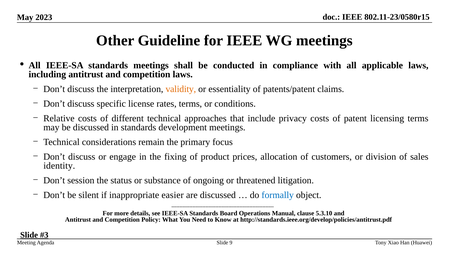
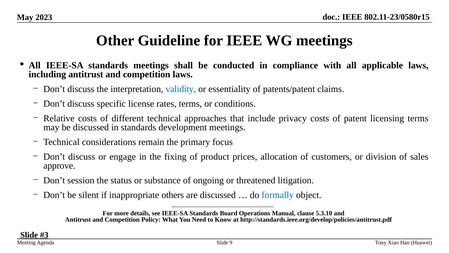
validity colour: orange -> blue (181, 89)
identity: identity -> approve (59, 165)
easier: easier -> others (173, 195)
